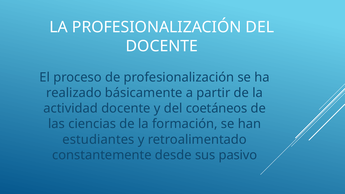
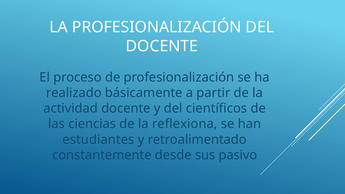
coetáneos: coetáneos -> científicos (216, 108)
formación: formación -> reflexiona (185, 124)
